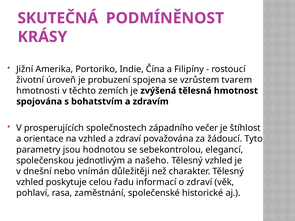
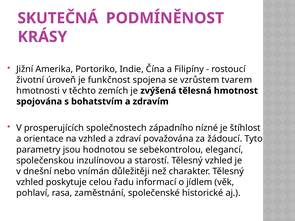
probuzení: probuzení -> funkčnost (109, 80)
večer: večer -> nízné (207, 128)
jednotlivým: jednotlivým -> inzulínovou (101, 161)
našeho: našeho -> starostí (152, 161)
o zdraví: zdraví -> jídlem (199, 182)
